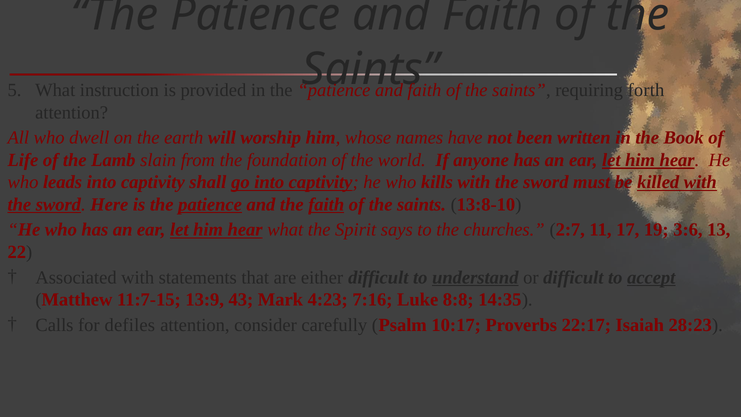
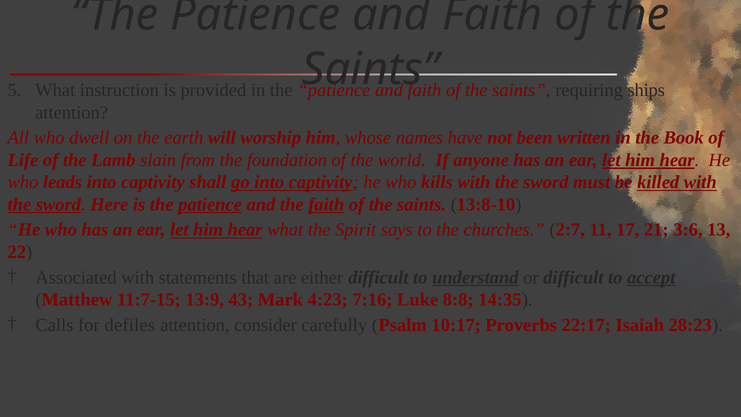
forth: forth -> ships (646, 90)
19: 19 -> 21 (656, 230)
